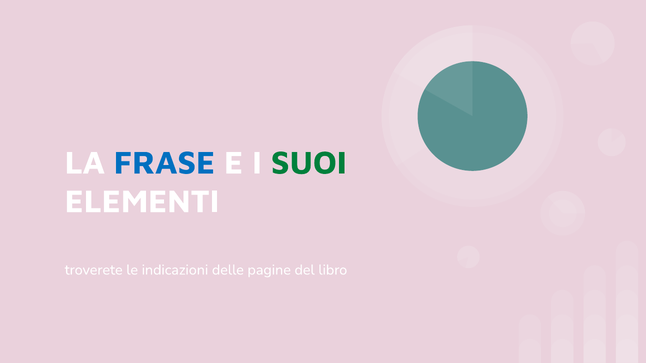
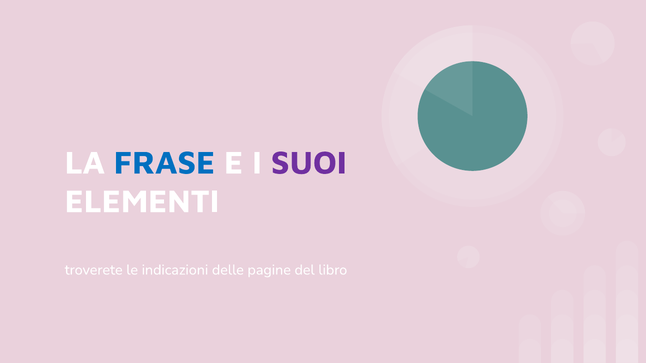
SUOI colour: green -> purple (309, 163)
